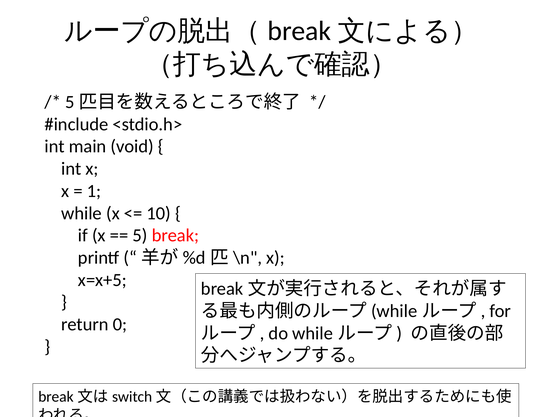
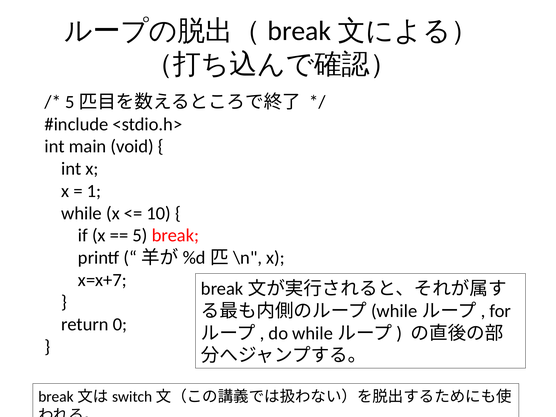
x=x+5: x=x+5 -> x=x+7 (102, 280)
